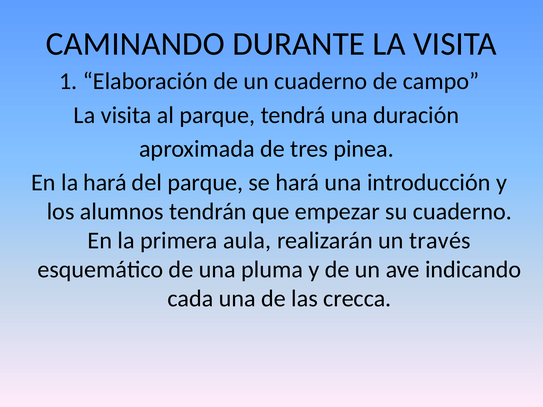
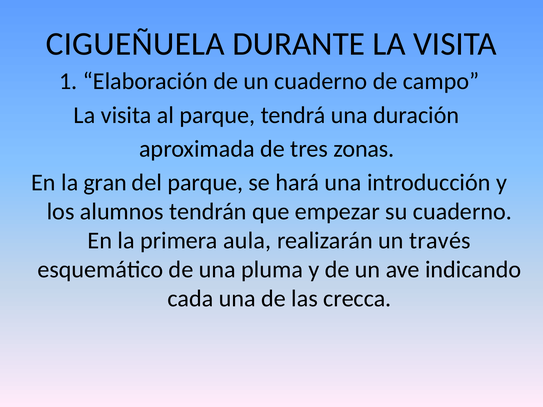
CAMINANDO: CAMINANDO -> CIGUEÑUELA (135, 44)
pinea: pinea -> zonas (364, 149)
la hará: hará -> gran (105, 183)
